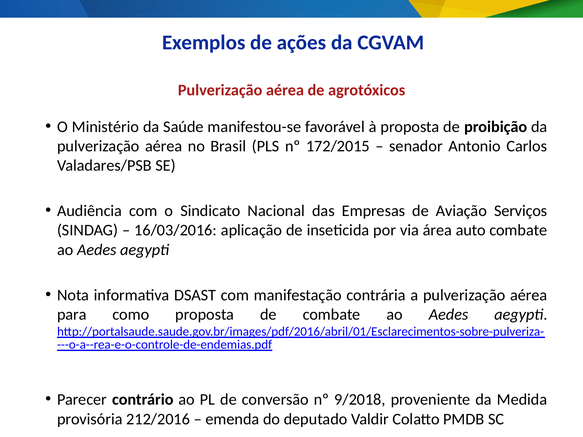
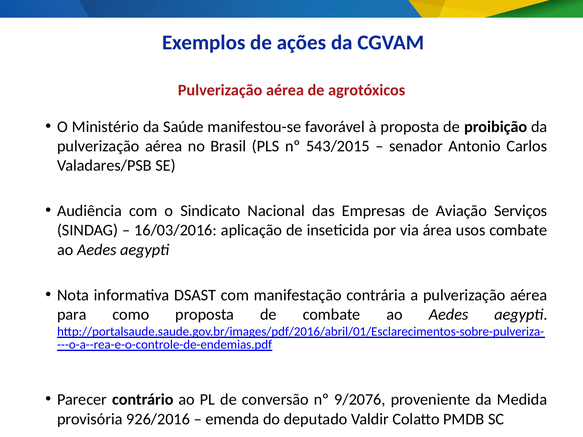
172/2015: 172/2015 -> 543/2015 (338, 146)
auto: auto -> usos (471, 230)
9/2018: 9/2018 -> 9/2076 (360, 400)
212/2016: 212/2016 -> 926/2016 (158, 419)
